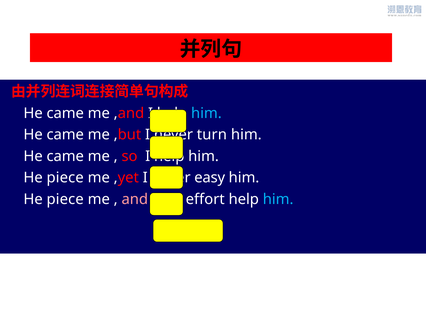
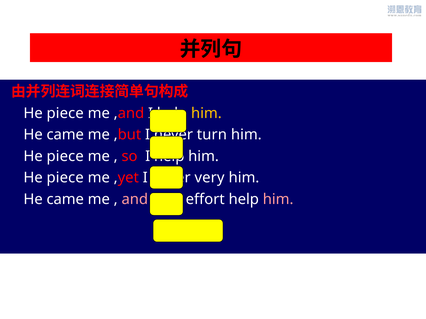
came: came -> piece (65, 113)
him colour: light blue -> yellow (206, 113)
came: came -> piece (65, 157)
easy: easy -> very (210, 178)
piece: piece -> came (65, 200)
him colour: light blue -> pink (278, 200)
